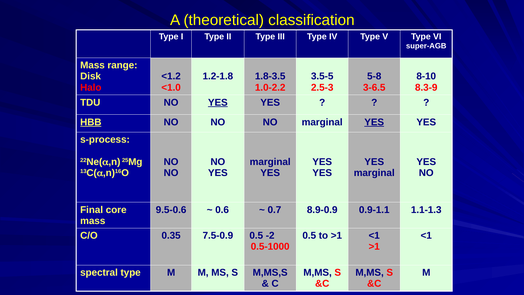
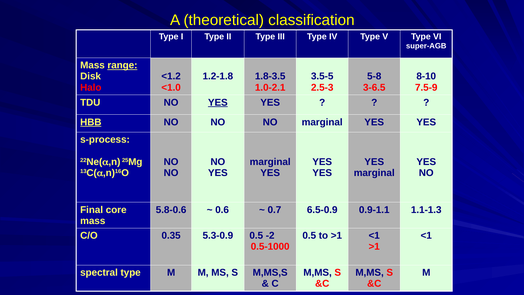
range underline: none -> present (122, 65)
1.0-2.2: 1.0-2.2 -> 1.0-2.1 (270, 87)
8.3-9: 8.3-9 -> 7.5-9 (426, 87)
YES underline: present -> none (374, 122)
9.5-0.6: 9.5-0.6 -> 5.8-0.6 (171, 210)
8.9-0.9: 8.9-0.9 -> 6.5-0.9 (322, 210)
7.5-0.9: 7.5-0.9 -> 5.3-0.9 (218, 236)
